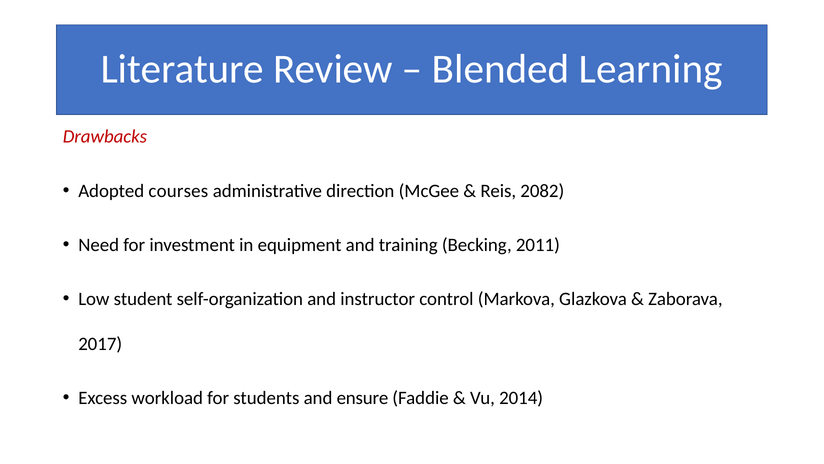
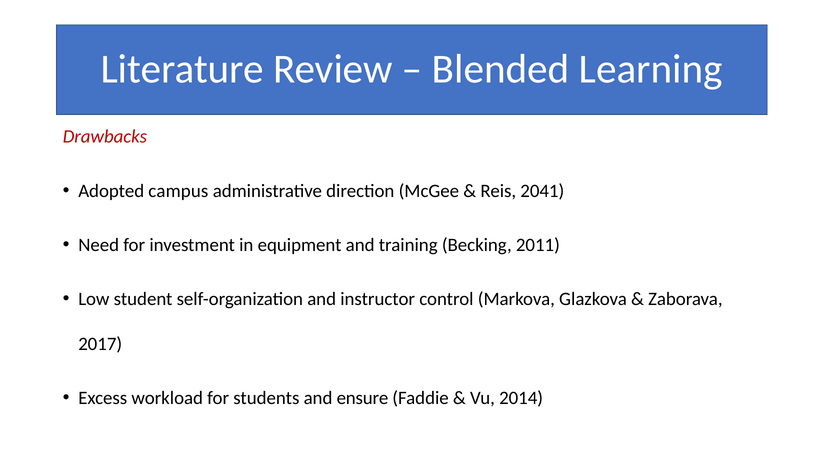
courses: courses -> campus (178, 191)
2082: 2082 -> 2041 (542, 191)
